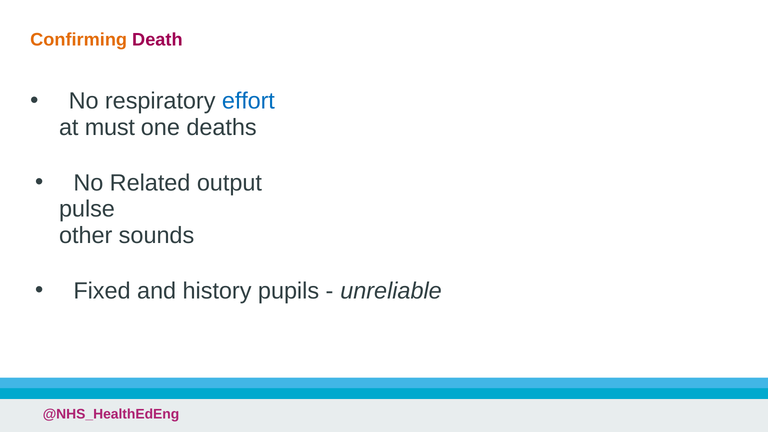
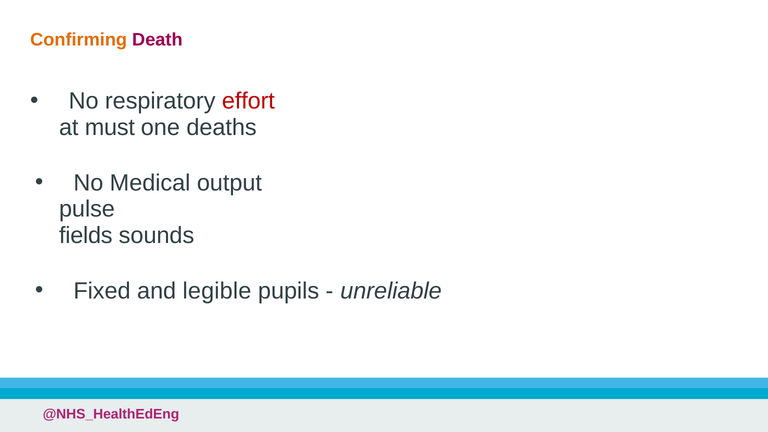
effort colour: blue -> red (248, 101)
Related: Related -> Medical (150, 183)
other: other -> fields (86, 236)
history: history -> legible (217, 291)
